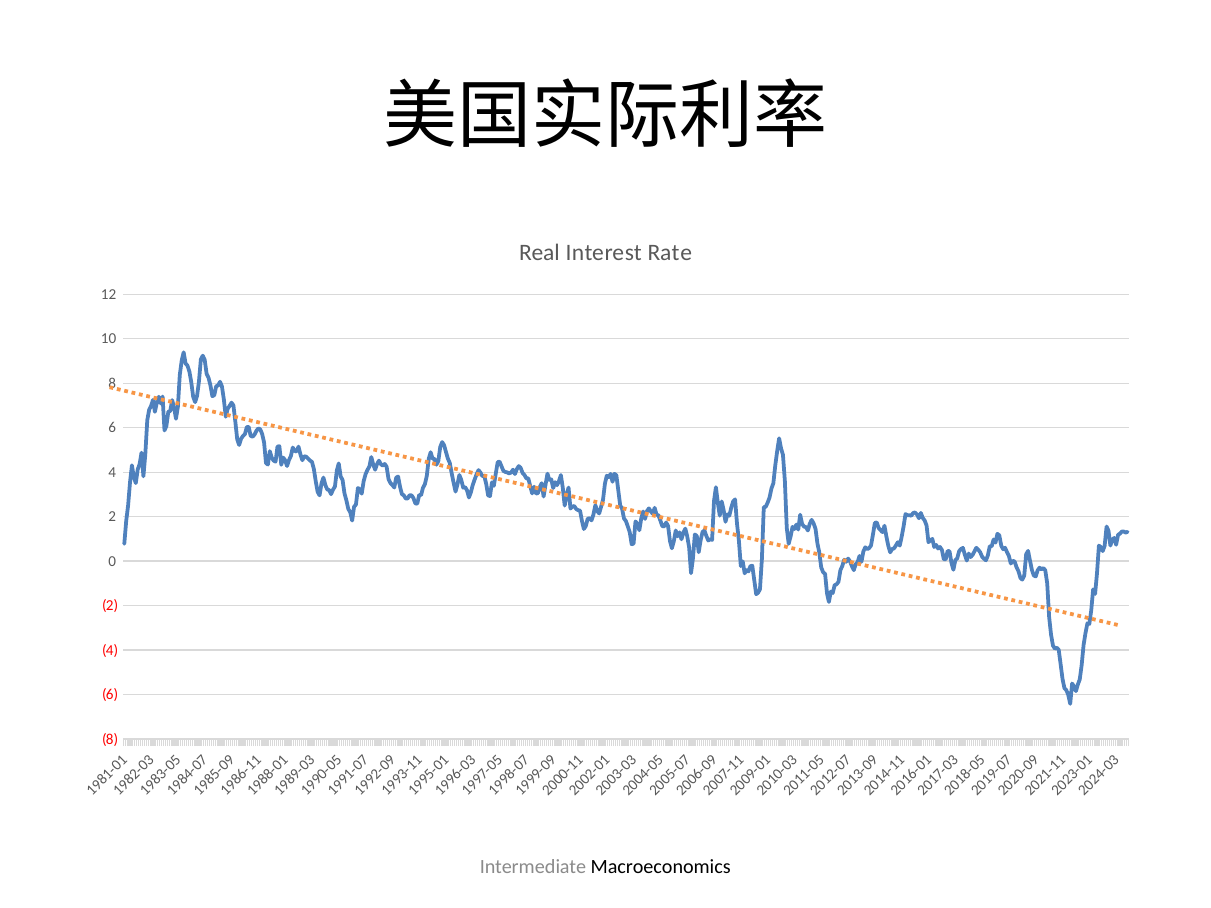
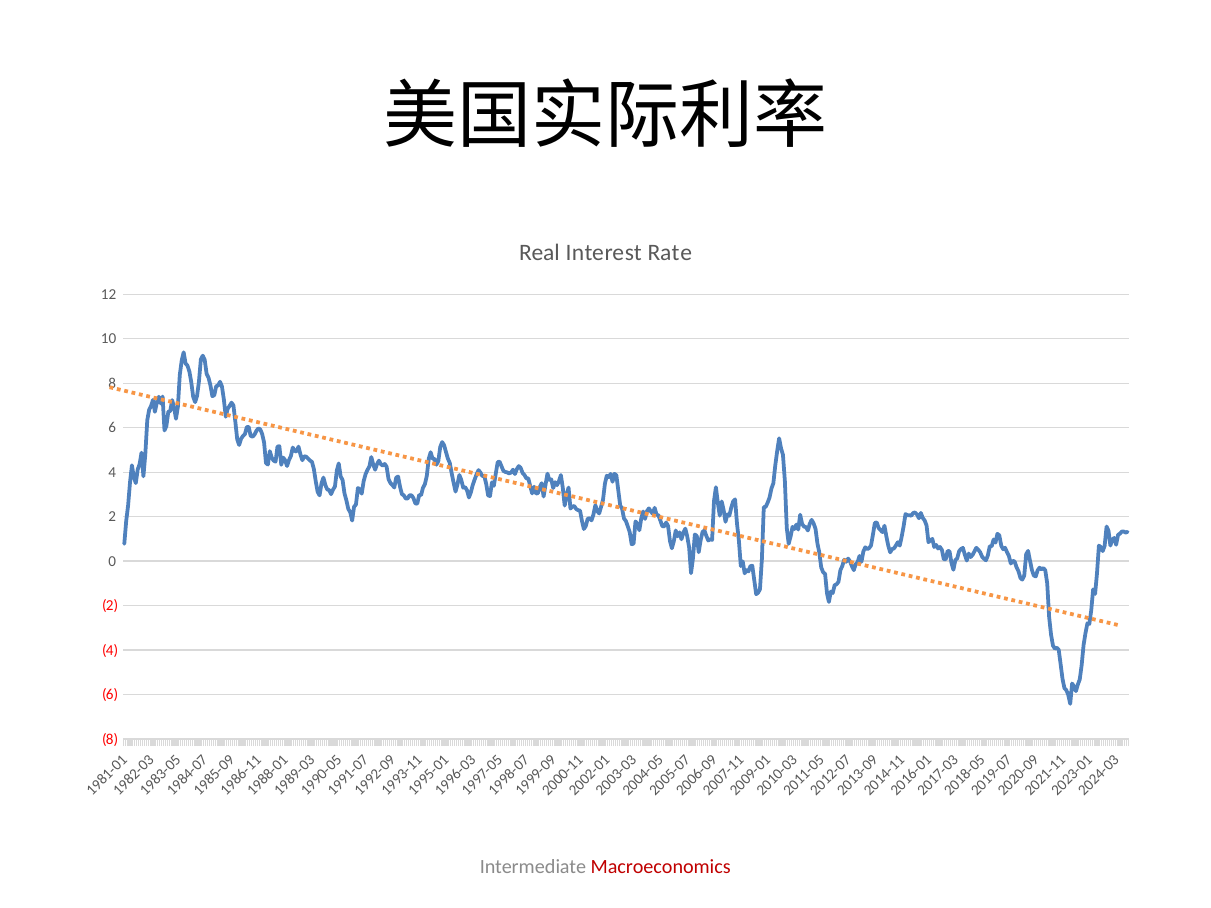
Macroeconomics colour: black -> red (661, 867)
